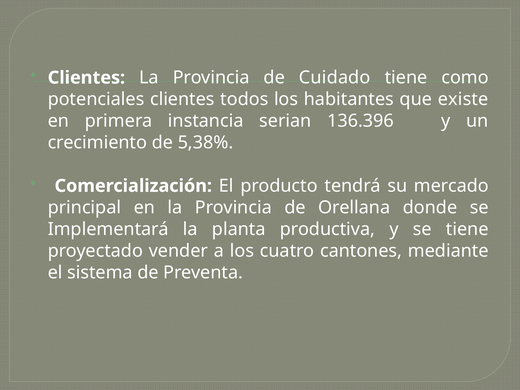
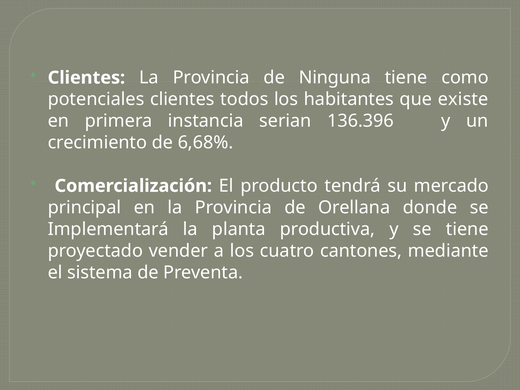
Cuidado: Cuidado -> Ninguna (335, 78)
5,38%: 5,38% -> 6,68% (205, 143)
